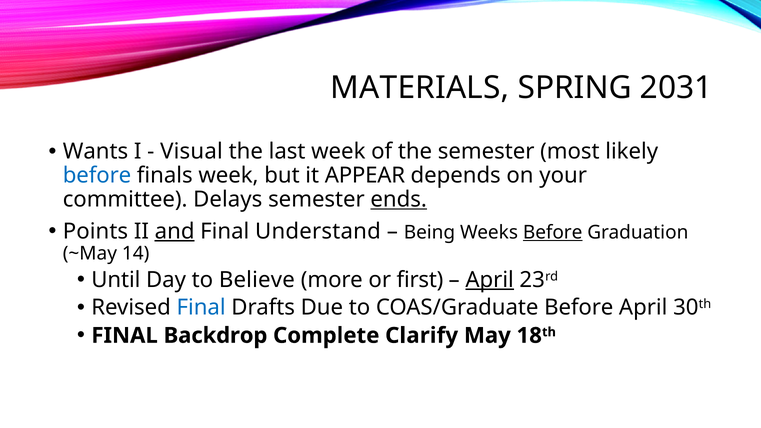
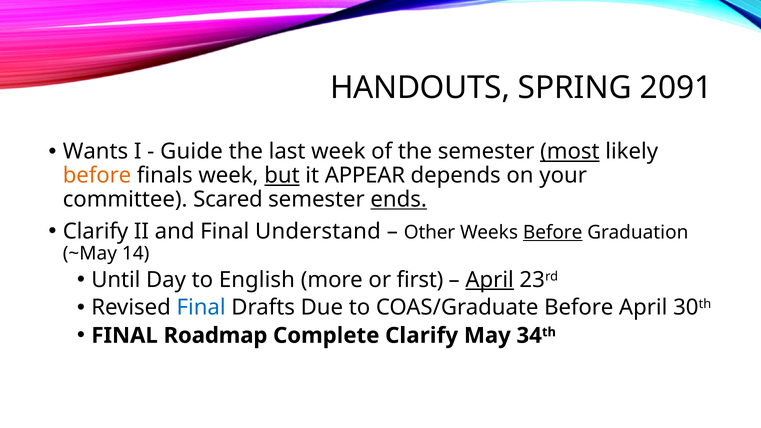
MATERIALS: MATERIALS -> HANDOUTS (420, 88)
2031: 2031 -> 2091 (676, 88)
Visual: Visual -> Guide (191, 152)
most underline: none -> present (570, 152)
before colour: blue -> orange (97, 176)
but underline: none -> present (282, 176)
Delays: Delays -> Scared (228, 200)
Points: Points -> Clarify (96, 231)
and underline: present -> none (175, 231)
Being: Being -> Other (430, 232)
Believe: Believe -> English (257, 280)
Backdrop: Backdrop -> Roadmap (215, 336)
18: 18 -> 34 (529, 336)
